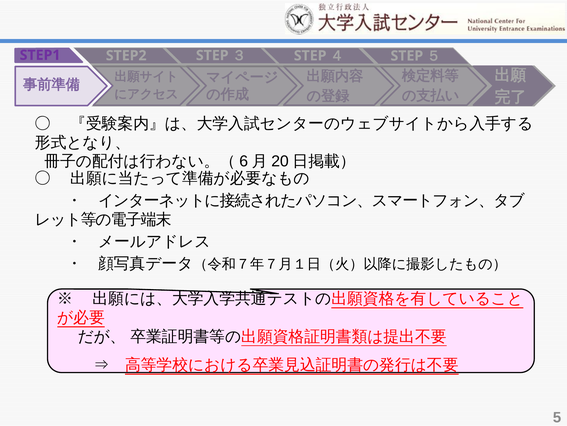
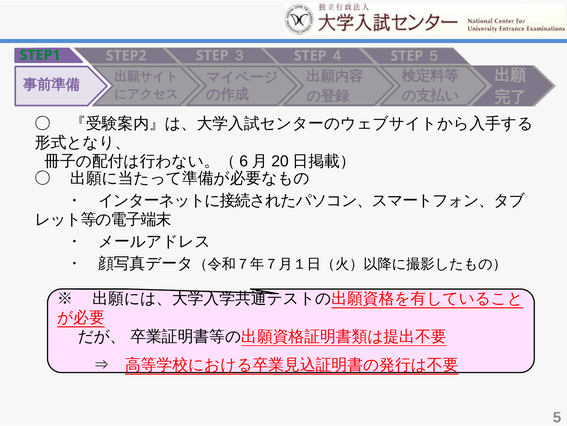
STEP1 colour: purple -> green (40, 55)
